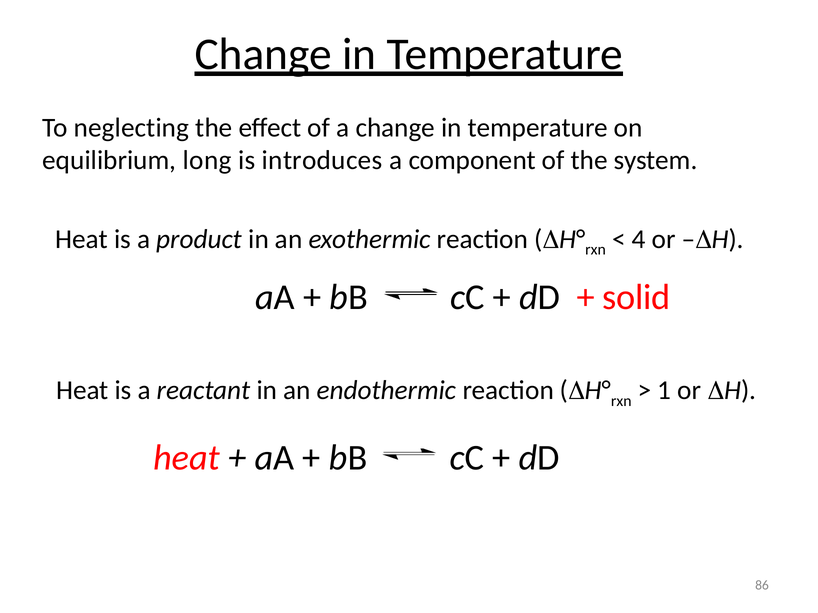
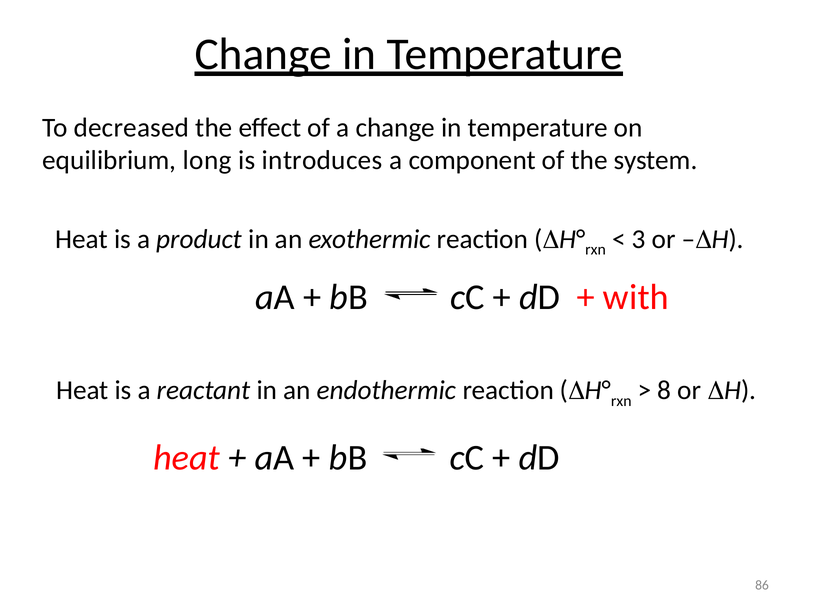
neglecting: neglecting -> decreased (131, 128)
4: 4 -> 3 (639, 239)
solid: solid -> with (636, 298)
1: 1 -> 8 (664, 391)
